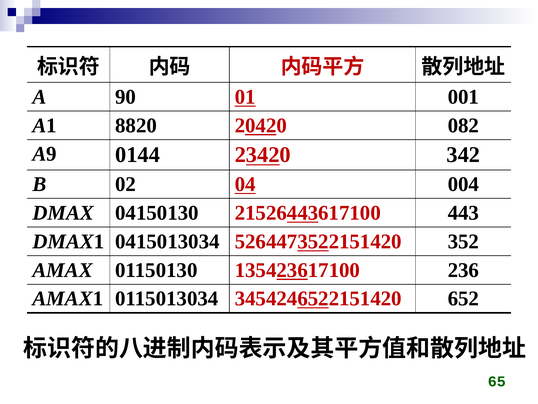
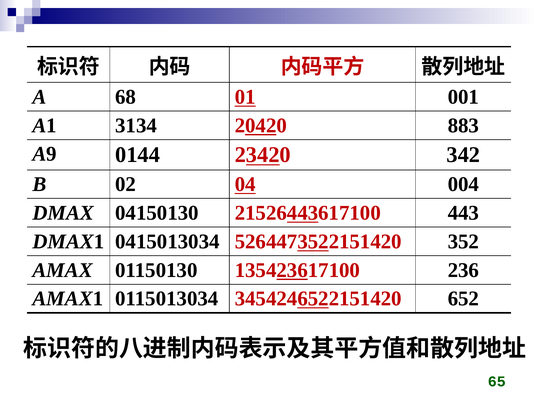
90: 90 -> 68 (126, 97)
8820: 8820 -> 3134 (136, 125)
082: 082 -> 883 (463, 125)
